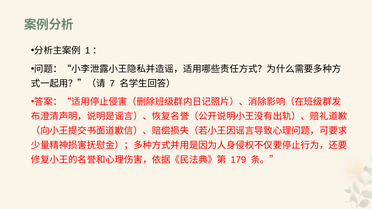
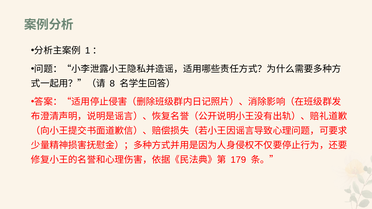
7: 7 -> 8 (112, 84)
